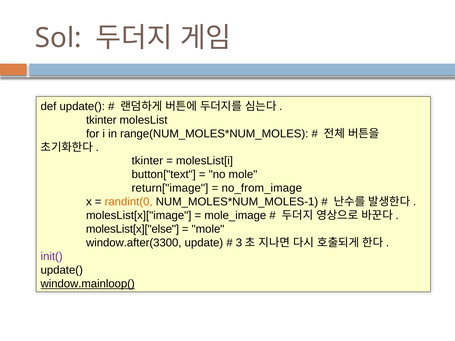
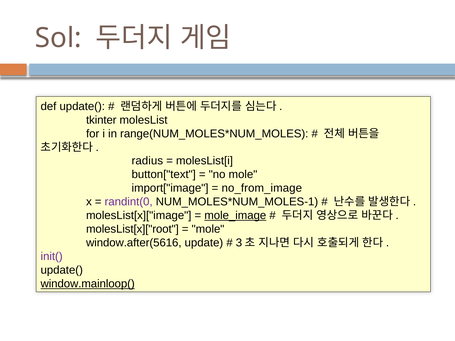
tkinter: tkinter -> radius (147, 161)
return["image: return["image -> import["image (170, 188)
randint(0 colour: orange -> purple (129, 202)
mole_image underline: none -> present (235, 216)
molesList[x]["else: molesList[x]["else -> molesList[x]["root (132, 229)
window.after(3300: window.after(3300 -> window.after(5616 (134, 243)
